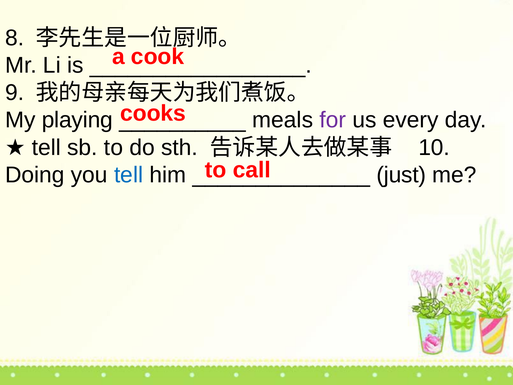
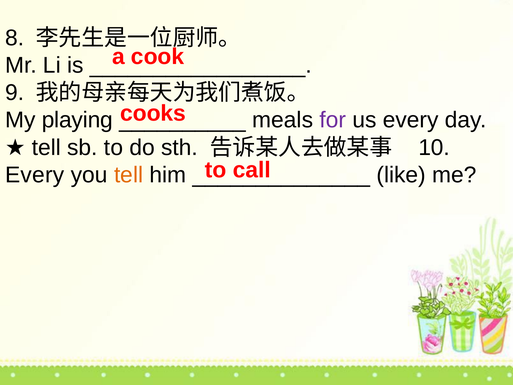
Doing: Doing -> Every (35, 175)
tell colour: blue -> orange (129, 175)
just: just -> like (401, 175)
